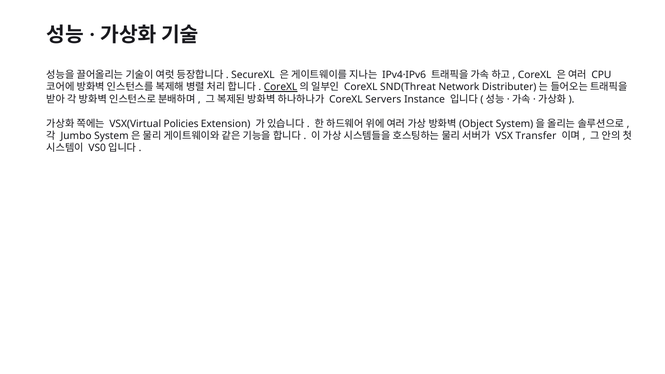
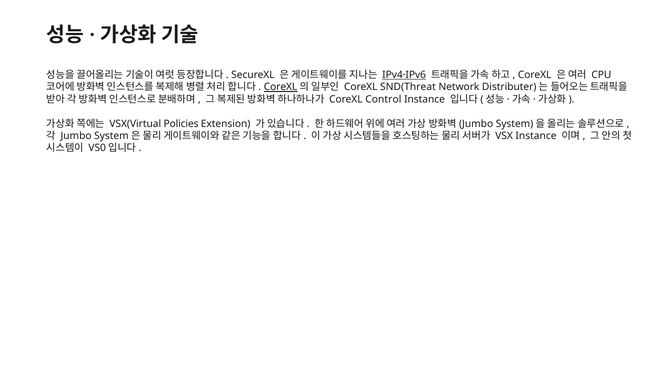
IPv4·IPv6 underline: none -> present (404, 75)
Servers: Servers -> Control (383, 99)
Object: Object -> Jumbo (476, 124)
VSX Transfer: Transfer -> Instance (536, 136)
